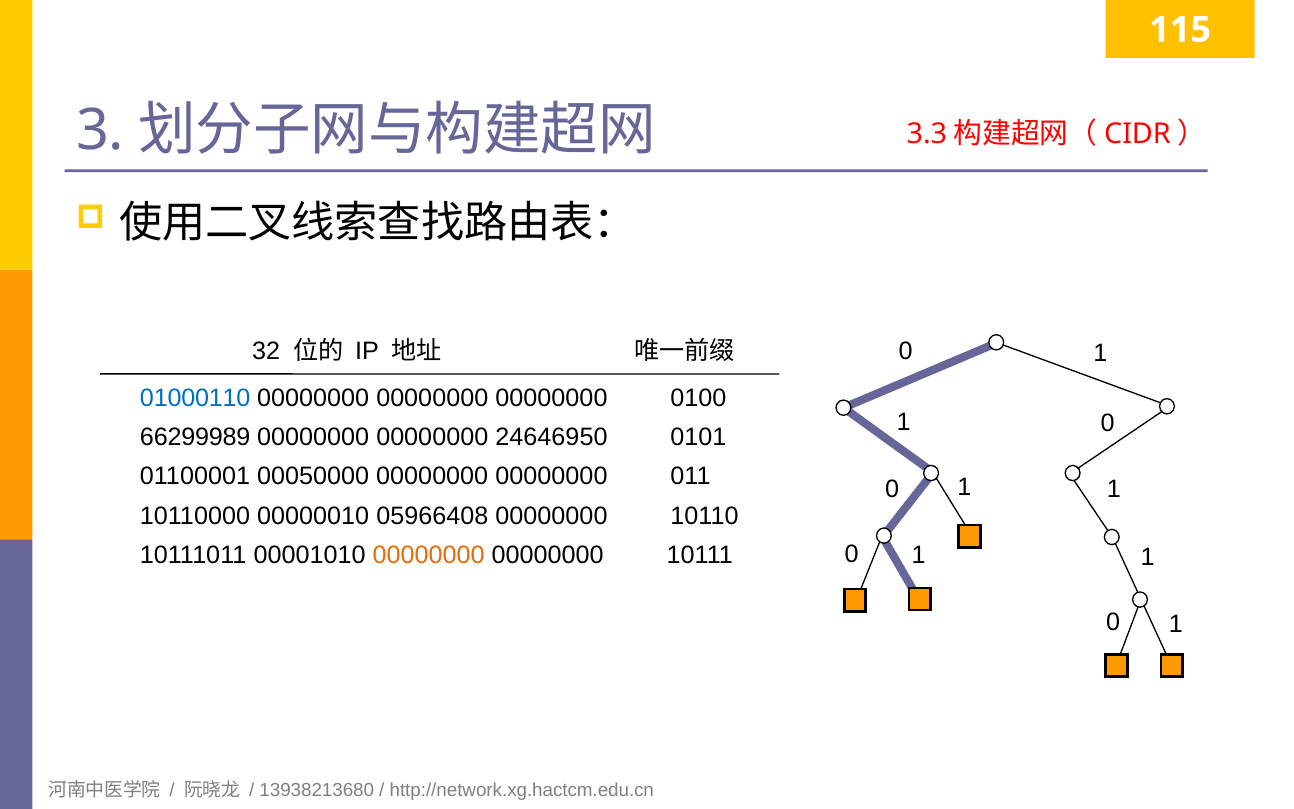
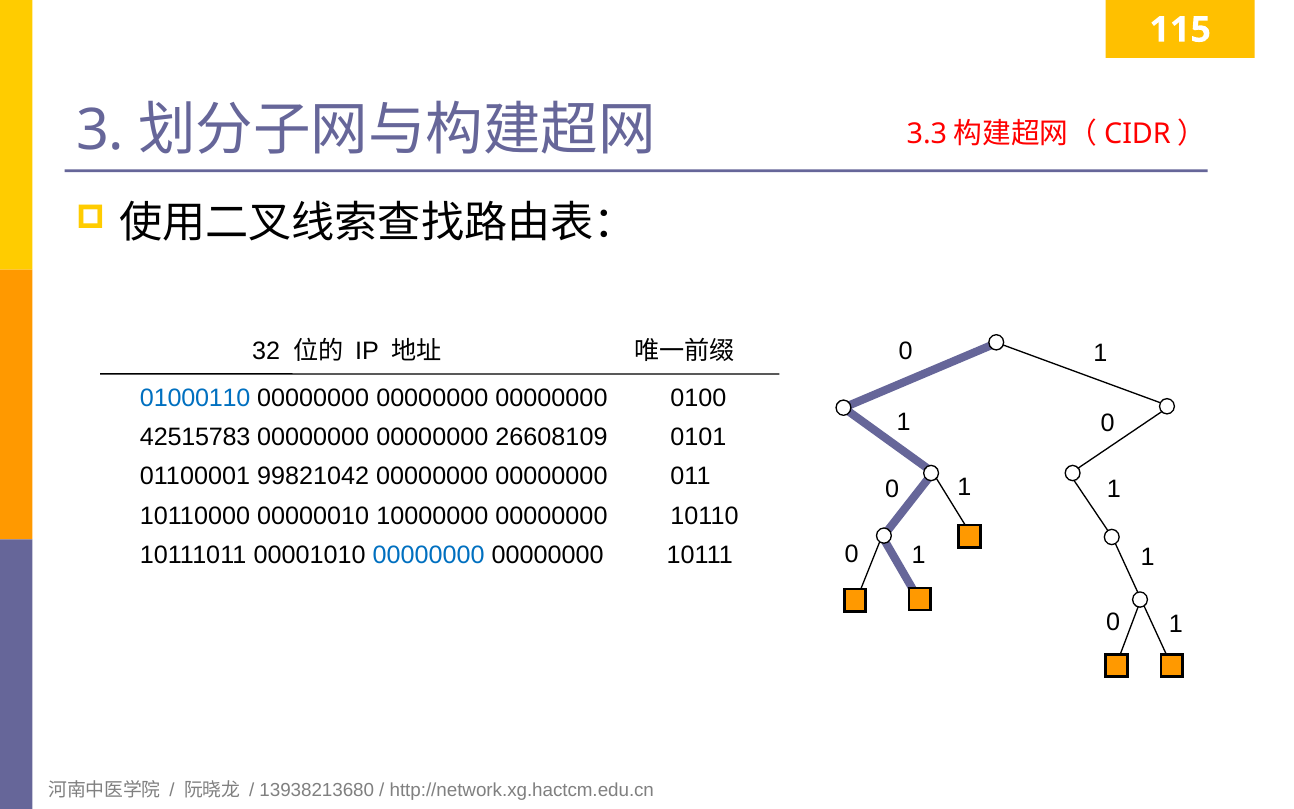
66299989: 66299989 -> 42515783 (195, 437)
24646950: 24646950 -> 26608109 (551, 437)
00050000: 00050000 -> 99821042 (313, 476)
05966408: 05966408 -> 10000000 (432, 516)
00000000 colour: orange -> blue (429, 555)
